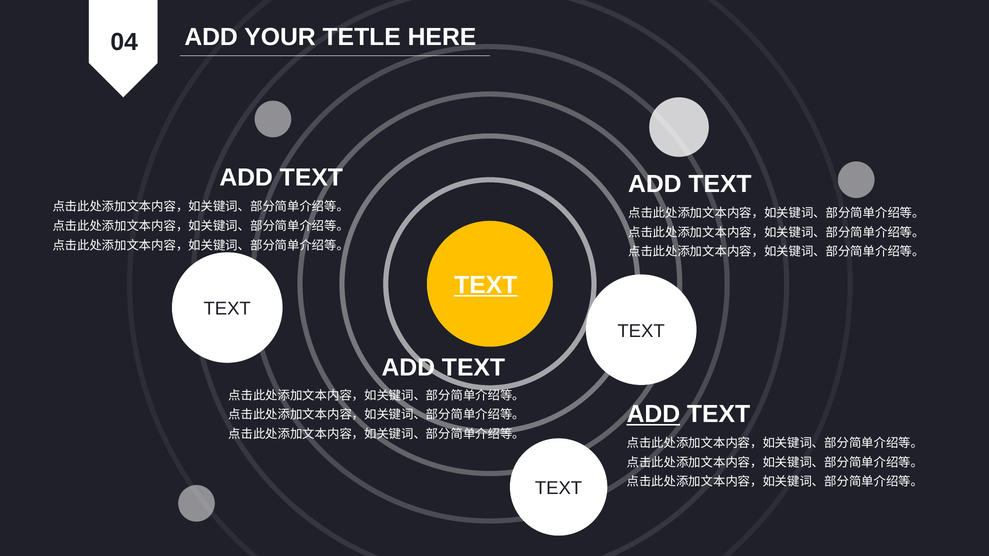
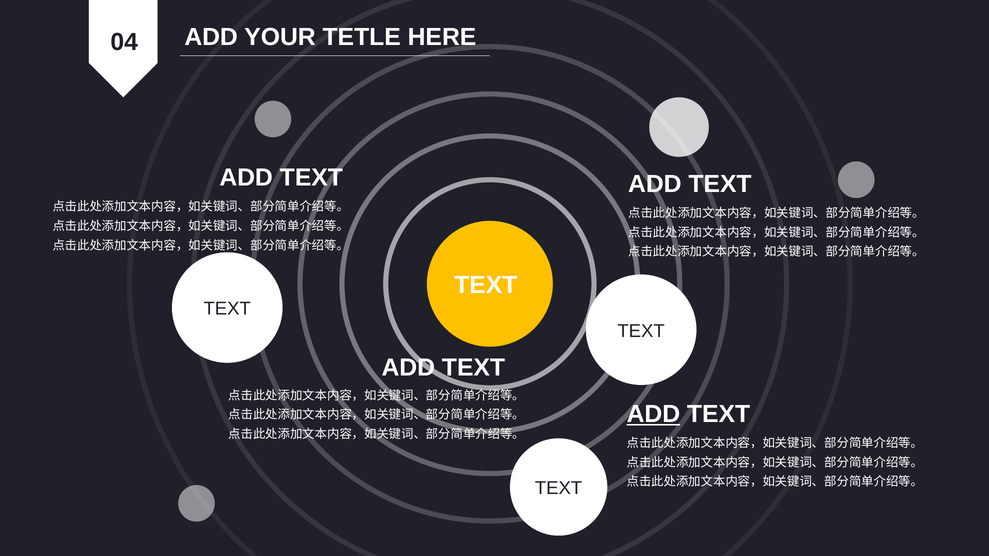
TEXT underline: present -> none (486, 285)
